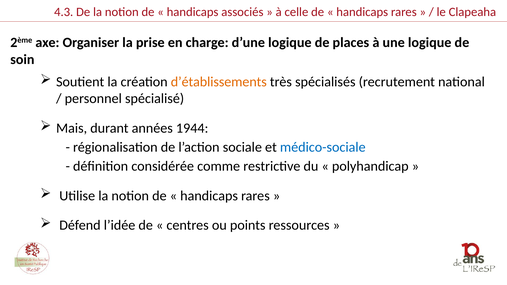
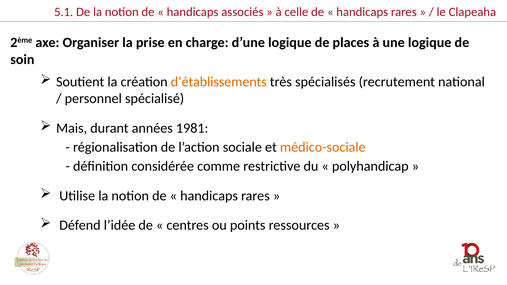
4.3: 4.3 -> 5.1 (64, 12)
1944: 1944 -> 1981 (192, 128)
médico-sociale colour: blue -> orange (323, 147)
